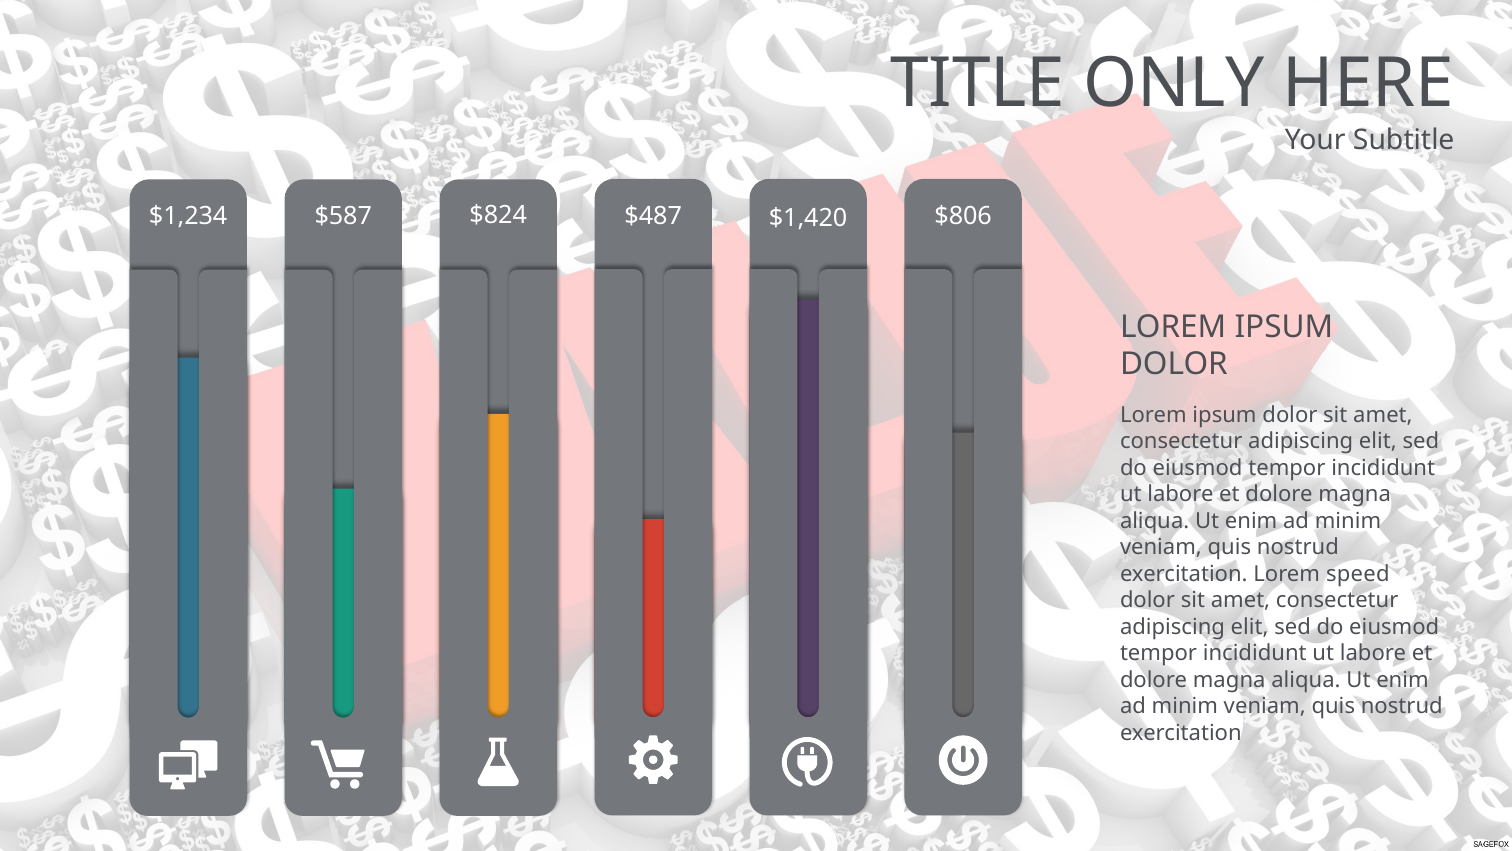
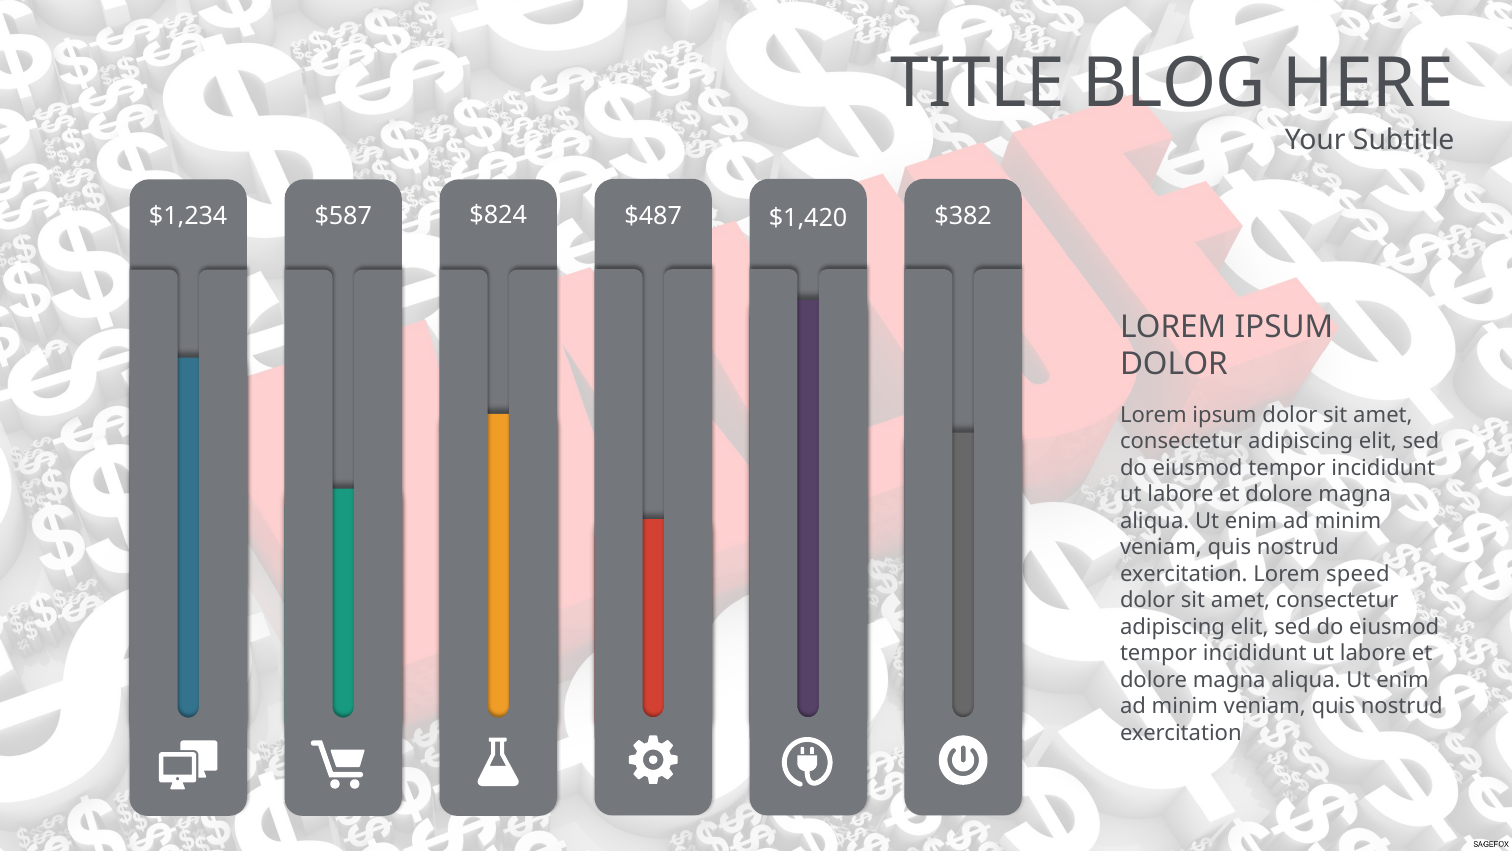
ONLY: ONLY -> BLOG (1174, 84)
$806: $806 -> $382 (963, 216)
